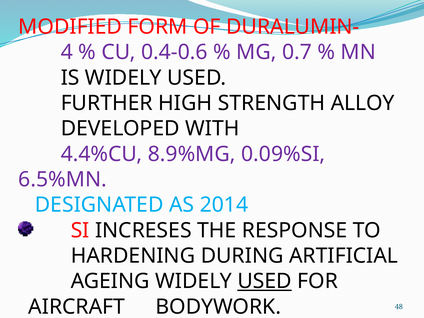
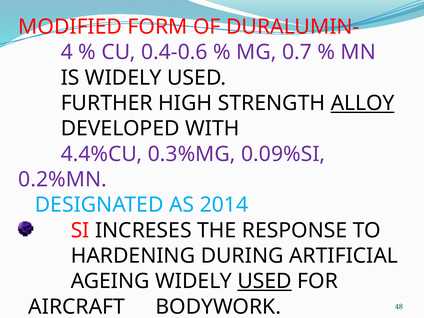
ALLOY underline: none -> present (363, 103)
8.9%MG: 8.9%MG -> 0.3%MG (192, 154)
6.5%MN: 6.5%MN -> 0.2%MN (63, 180)
